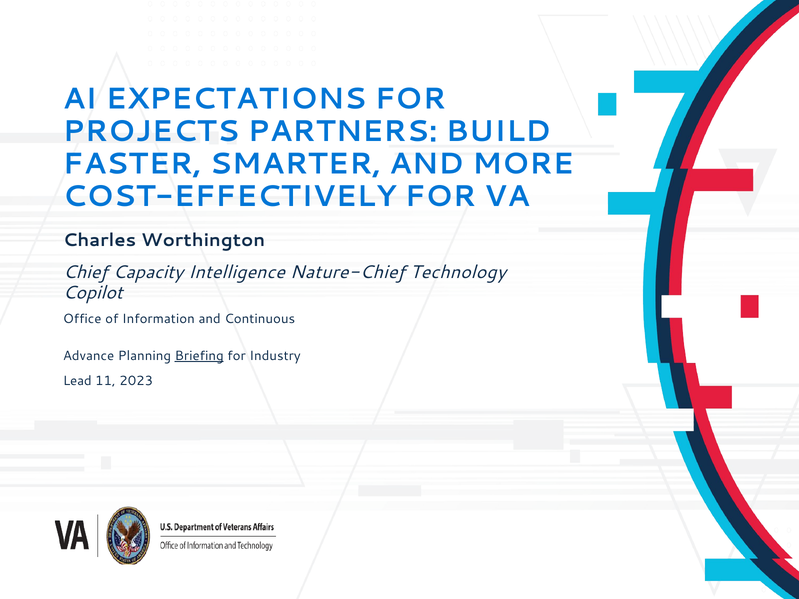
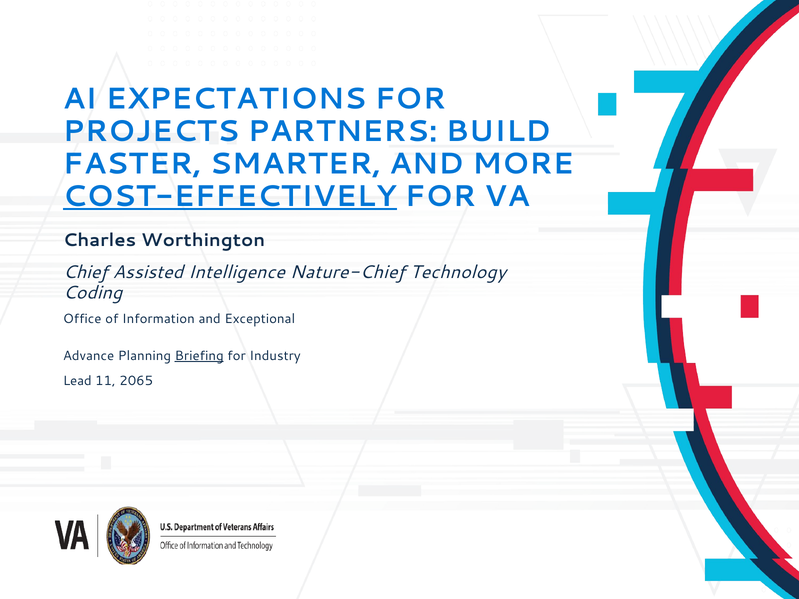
COST-EFFECTIVELY underline: none -> present (230, 196)
Capacity: Capacity -> Assisted (148, 273)
Copilot: Copilot -> Coding (93, 293)
Continuous: Continuous -> Exceptional (260, 319)
2023: 2023 -> 2065 (136, 381)
